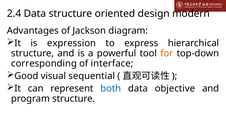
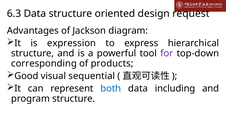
2.4: 2.4 -> 6.3 (14, 14)
modern: modern -> request (191, 14)
for colour: orange -> purple (167, 53)
interface: interface -> products (112, 64)
objective: objective -> including (175, 89)
